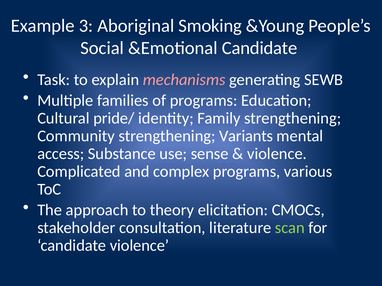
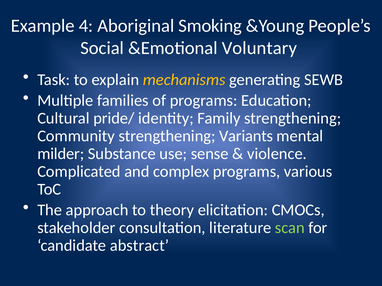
3: 3 -> 4 (86, 26)
&Emotional Candidate: Candidate -> Voluntary (259, 48)
mechanisms colour: pink -> yellow (184, 80)
access: access -> milder (61, 154)
candidate violence: violence -> abstract (139, 246)
